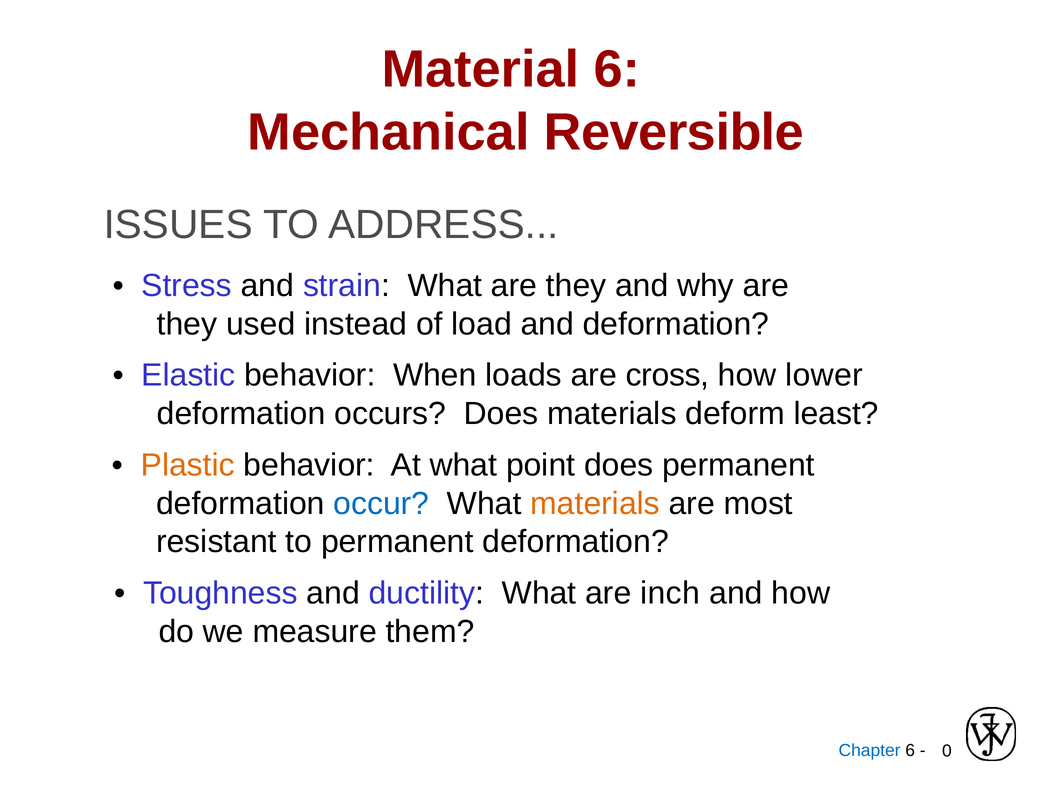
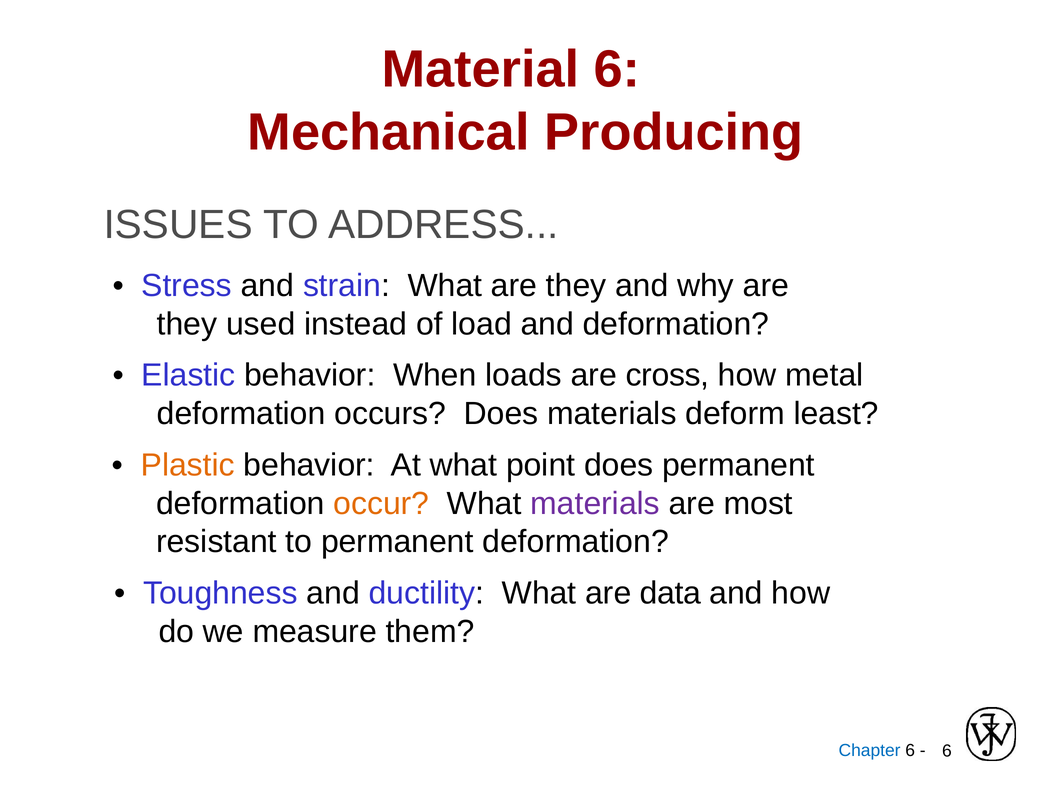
Reversible: Reversible -> Producing (674, 132)
lower: lower -> metal (824, 375)
occur colour: blue -> orange (381, 503)
materials colour: orange -> purple (595, 503)
inch: inch -> data (671, 593)
0: 0 -> 6 (947, 751)
